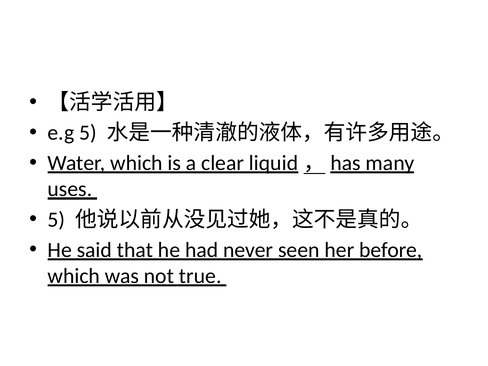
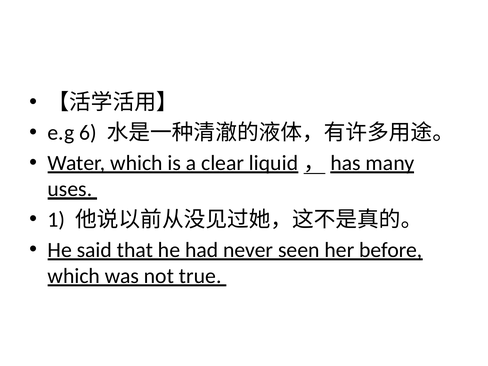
e.g 5: 5 -> 6 (88, 133)
5: 5 -> 1 (56, 220)
